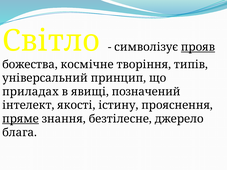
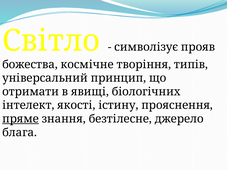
прояв underline: present -> none (198, 47)
приладах: приладах -> отримати (31, 92)
позначений: позначений -> біологічних (146, 92)
